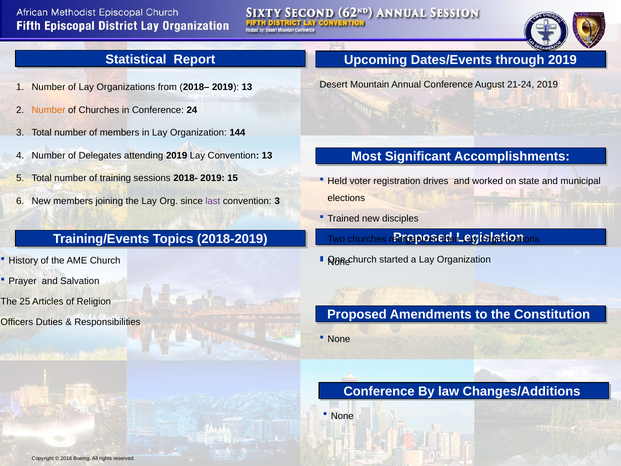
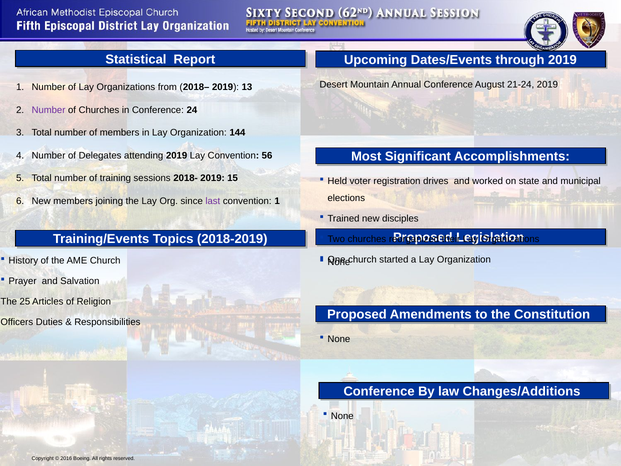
Number colour: orange -> purple (49, 110)
Convention 13: 13 -> 56 (267, 155)
convention 3: 3 -> 1 (277, 201)
